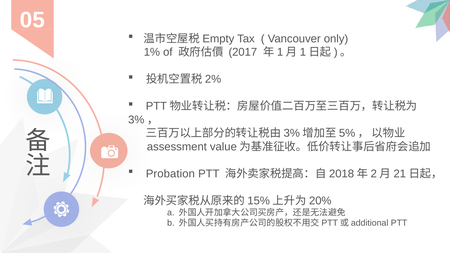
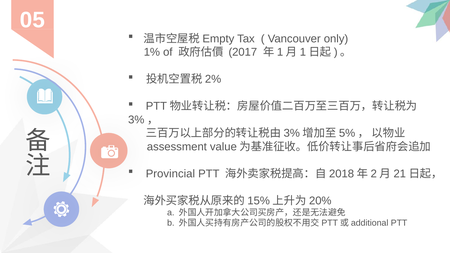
Probation: Probation -> Provincial (170, 174)
